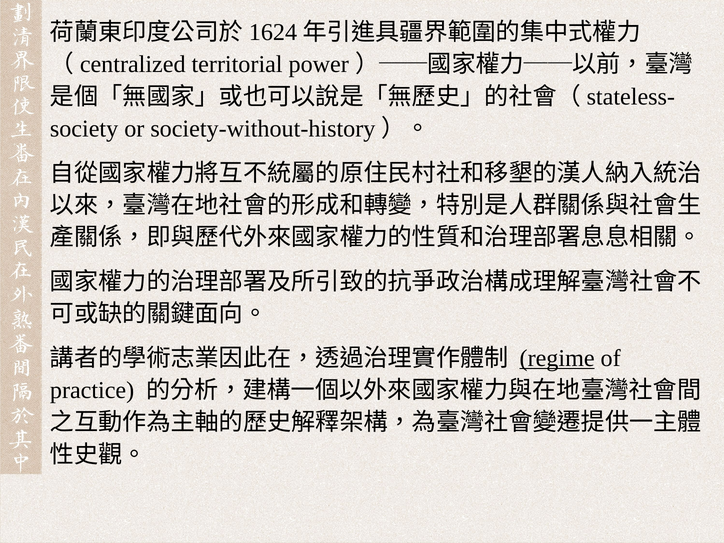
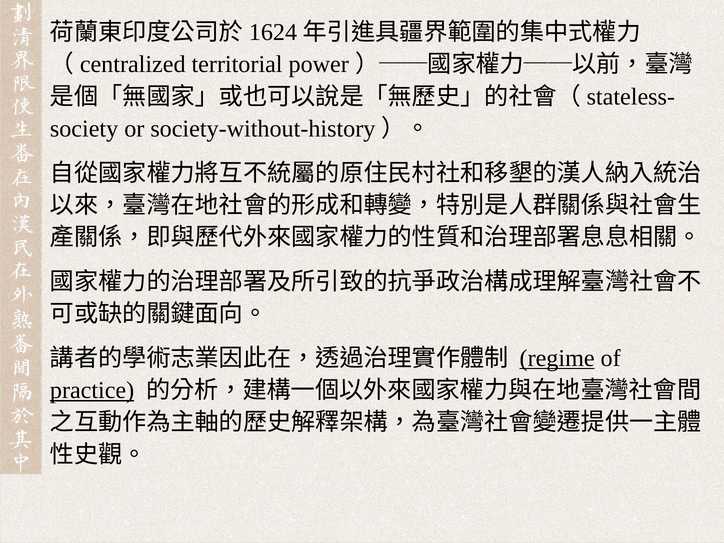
practice underline: none -> present (92, 390)
